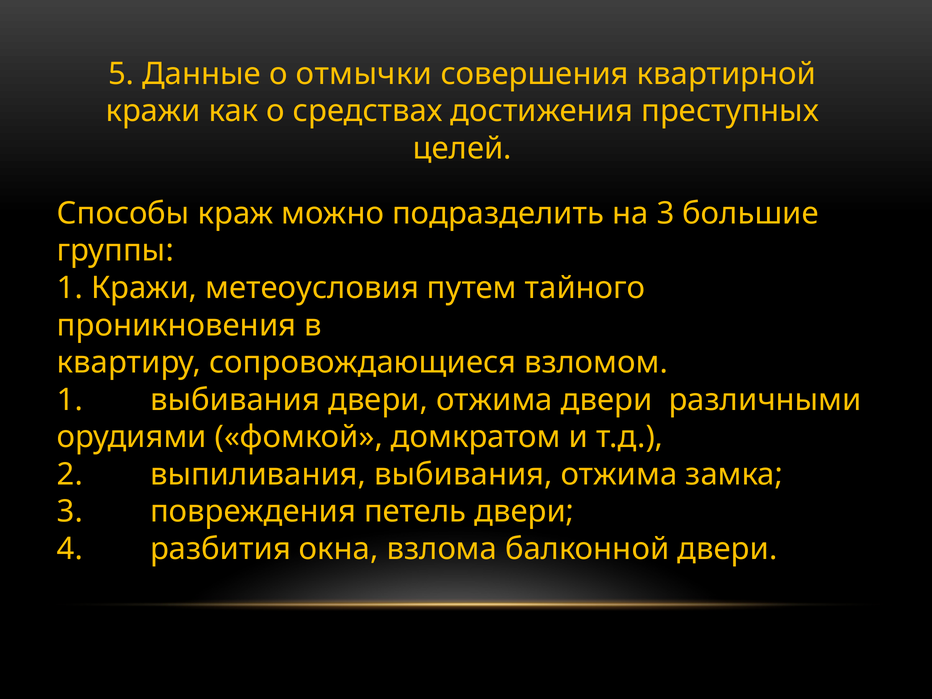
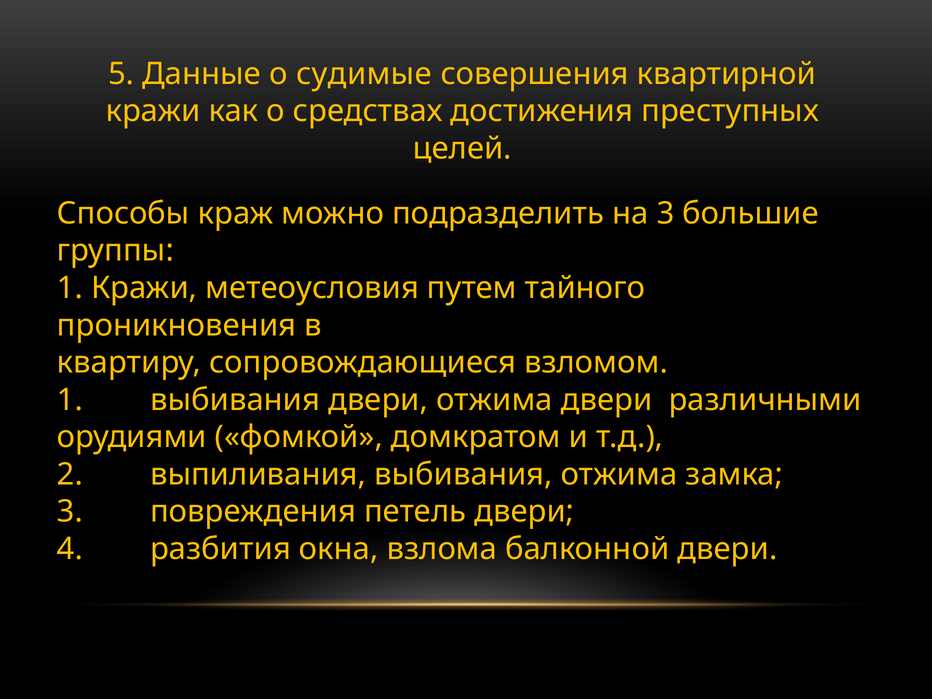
отмычки: отмычки -> судимые (364, 74)
